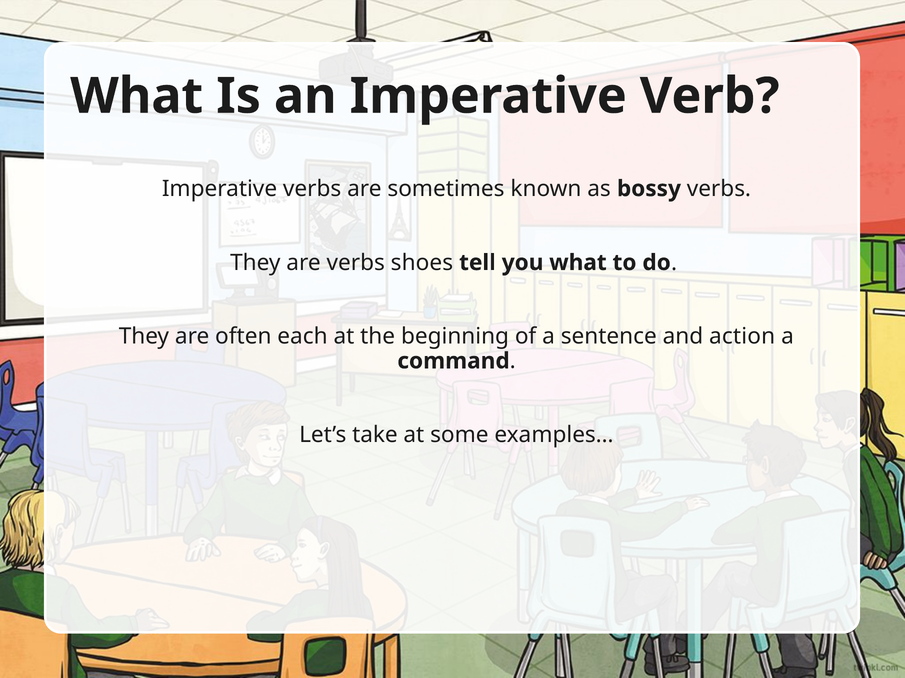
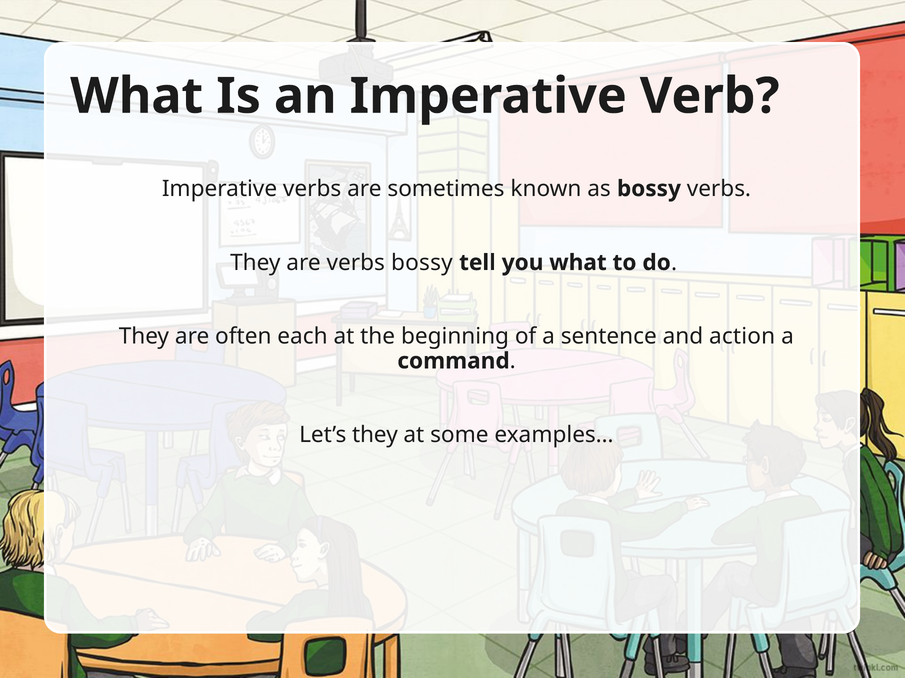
verbs shoes: shoes -> bossy (422, 263)
Let’s take: take -> they (375, 435)
